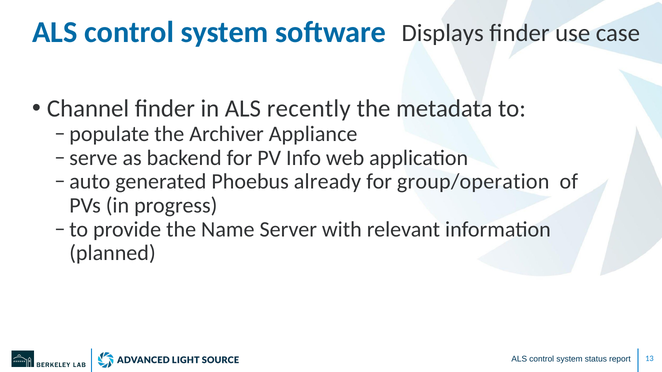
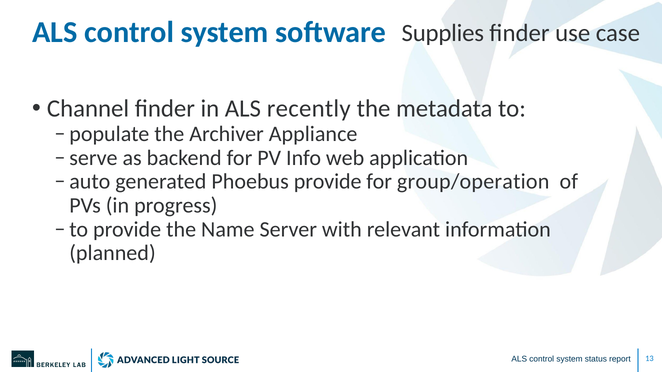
Displays: Displays -> Supplies (443, 33)
Phoebus already: already -> provide (328, 182)
